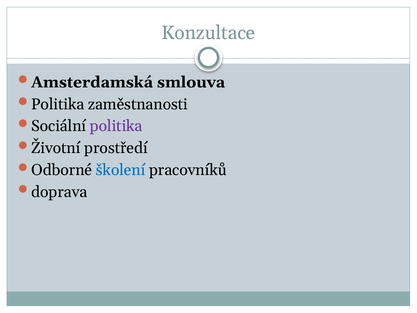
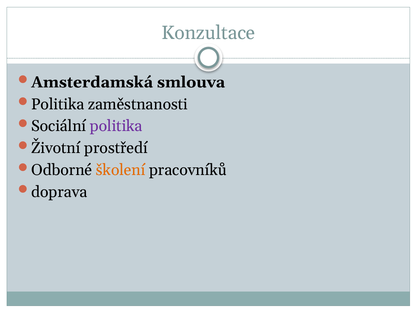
školení colour: blue -> orange (121, 170)
